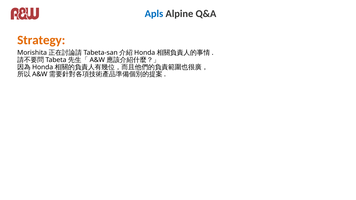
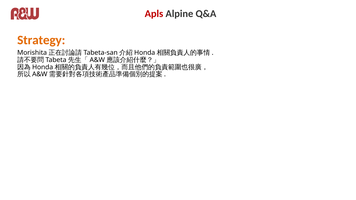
Apls colour: blue -> red (154, 14)
